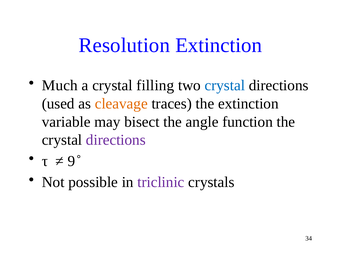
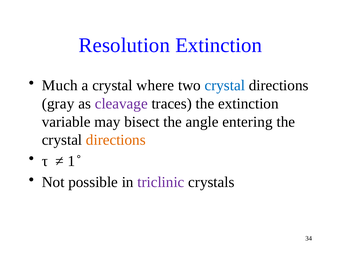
filling: filling -> where (155, 86)
used: used -> gray (58, 104)
cleavage colour: orange -> purple (121, 104)
function: function -> entering (248, 122)
directions colour: purple -> orange (116, 140)
9: 9 -> 1 (71, 162)
